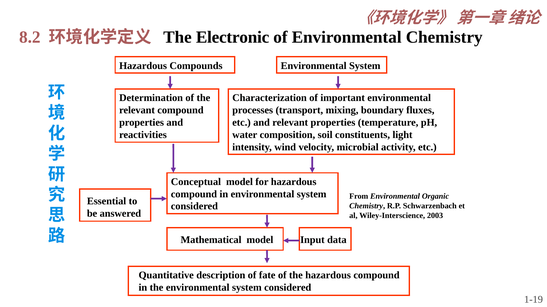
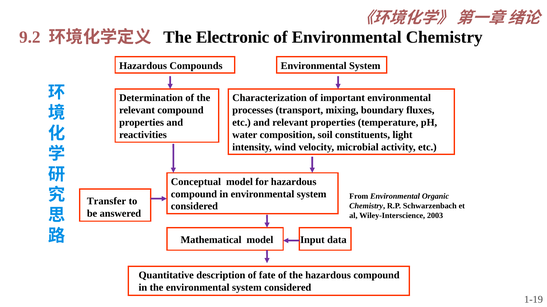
8.2: 8.2 -> 9.2 (30, 37)
Essential: Essential -> Transfer (107, 201)
